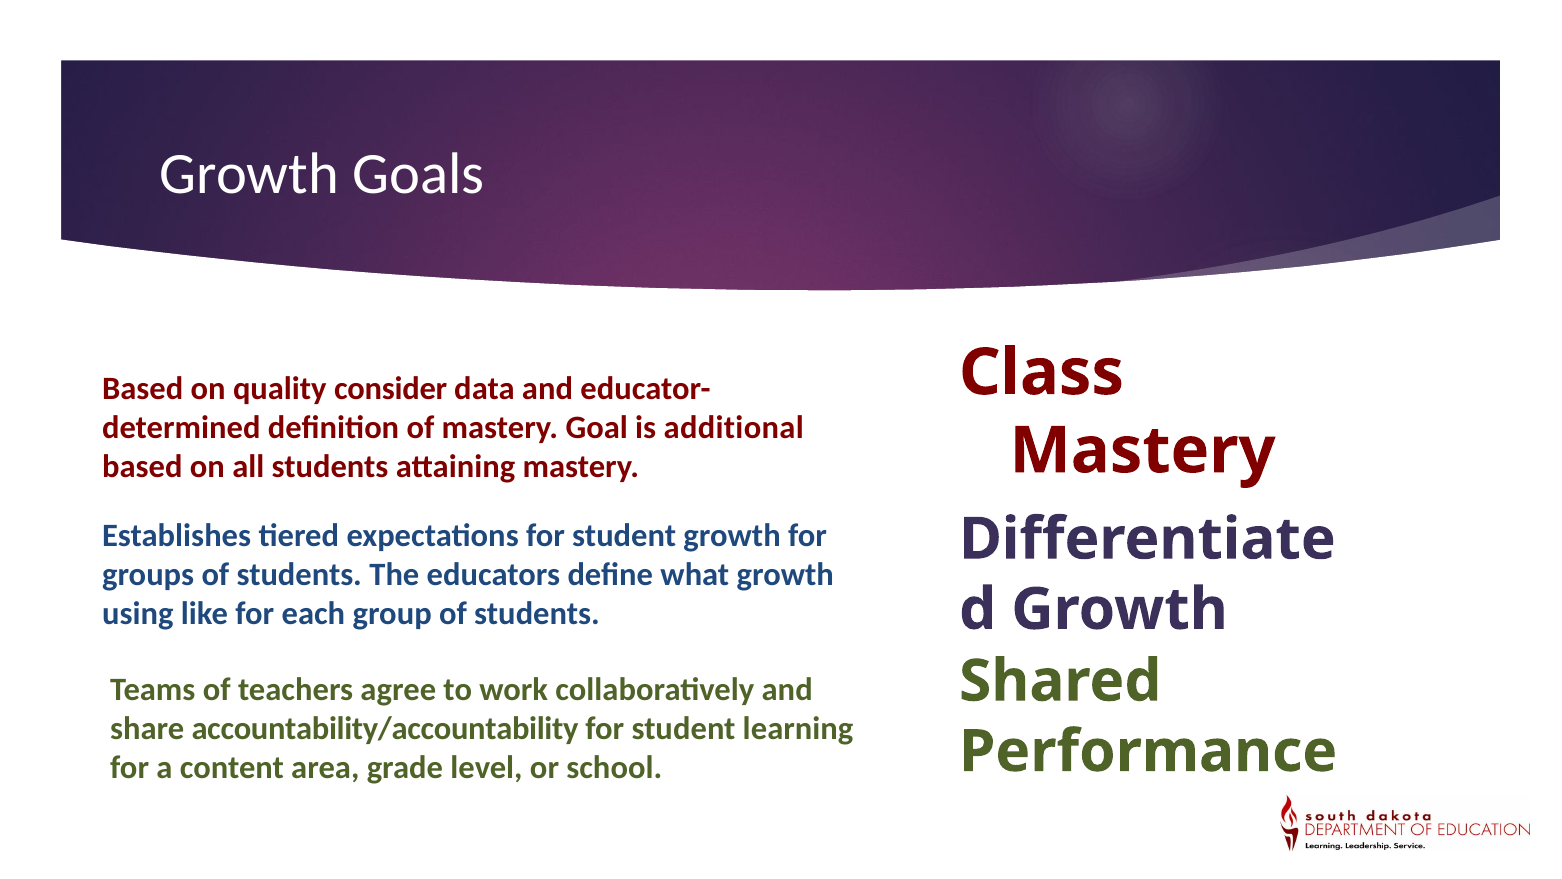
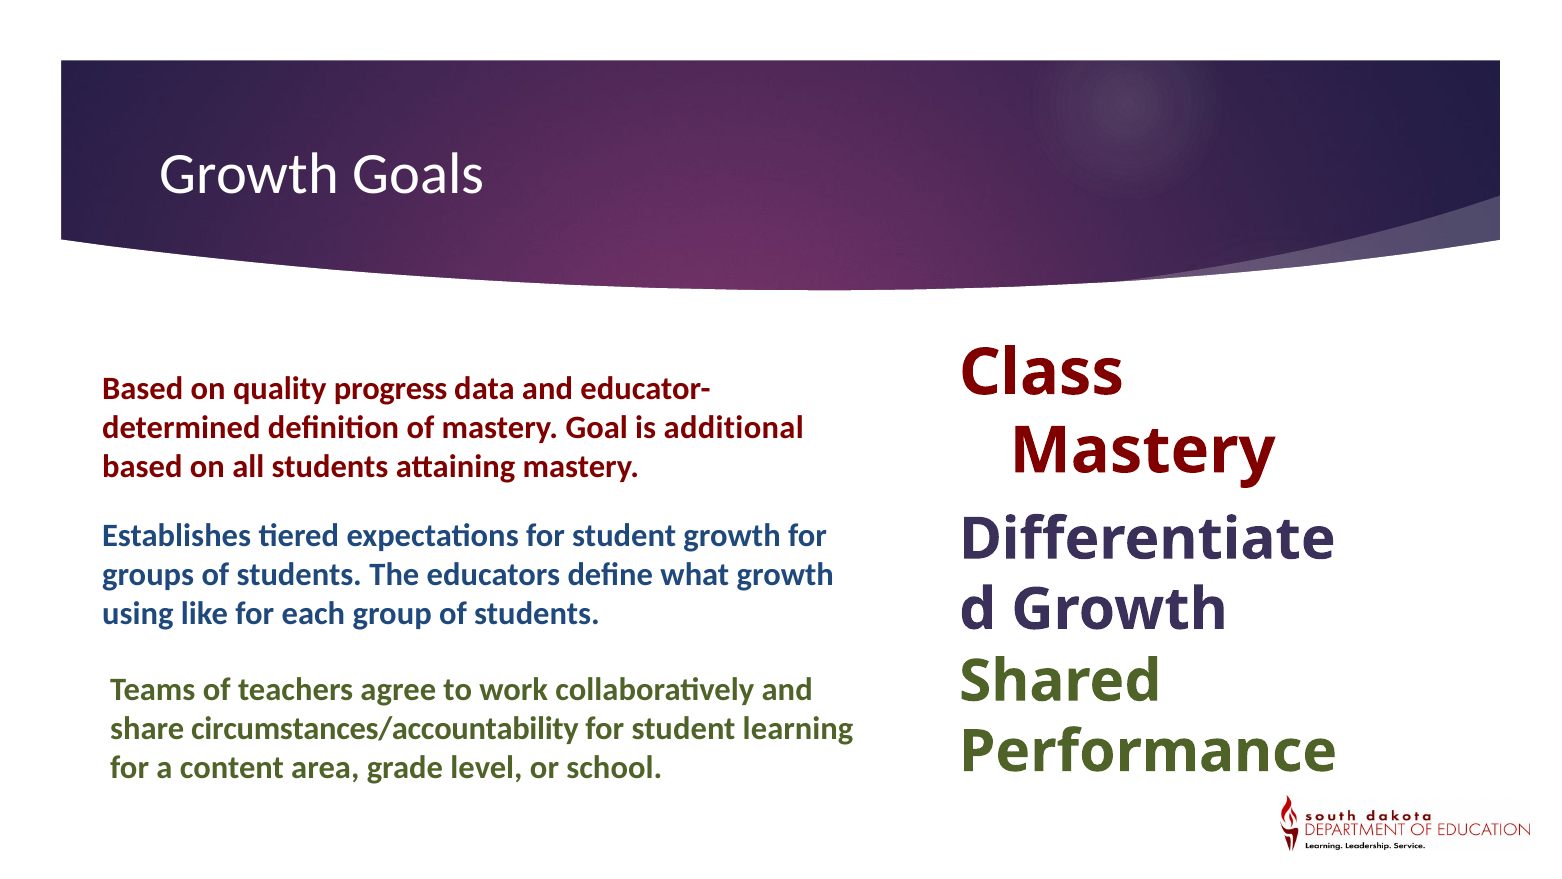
consider: consider -> progress (391, 388)
accountability/accountability: accountability/accountability -> circumstances/accountability (385, 729)
